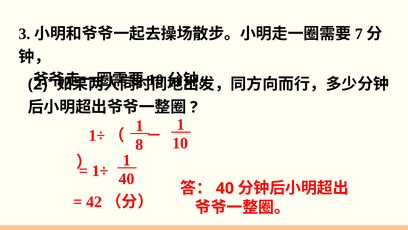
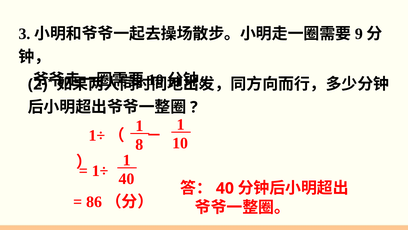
7: 7 -> 9 (359, 34)
42: 42 -> 86 (94, 201)
